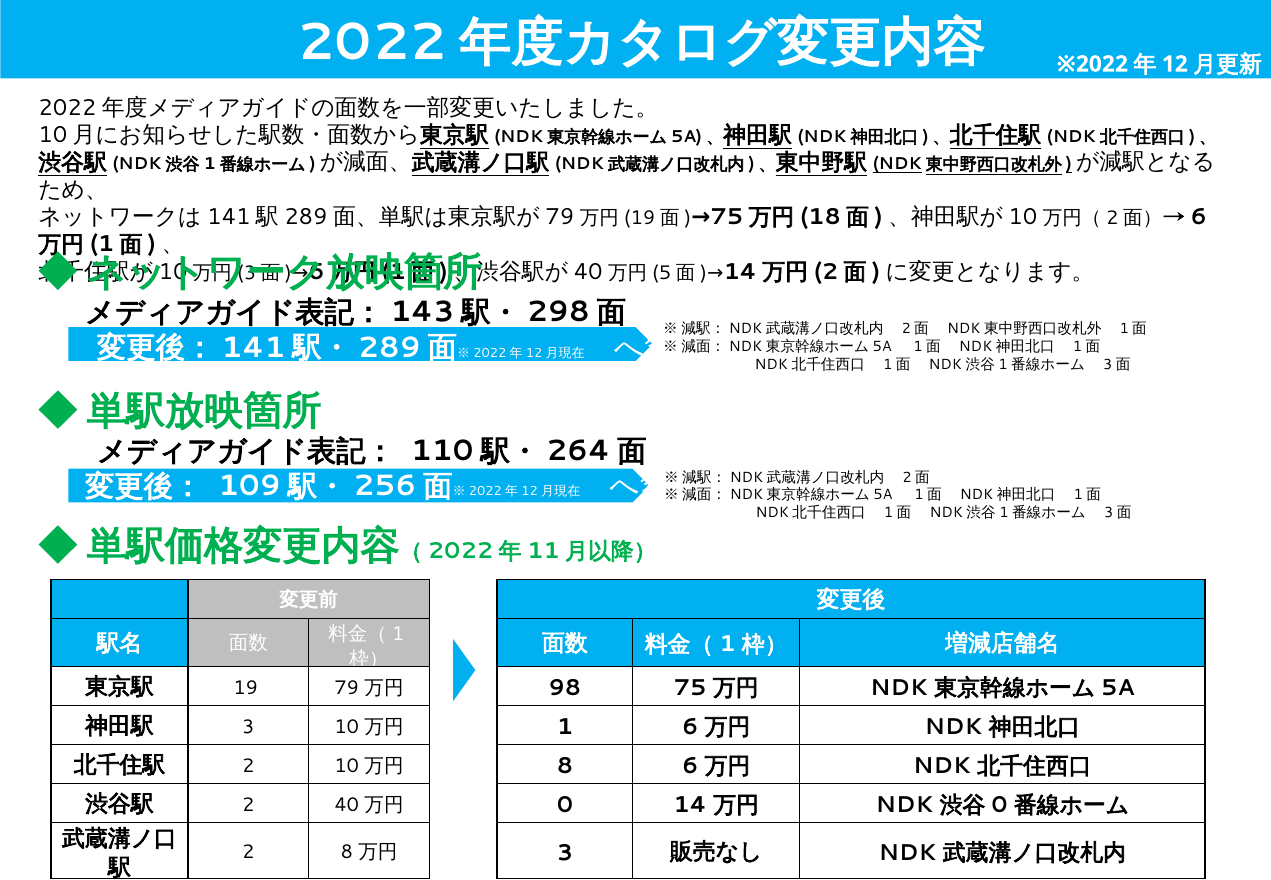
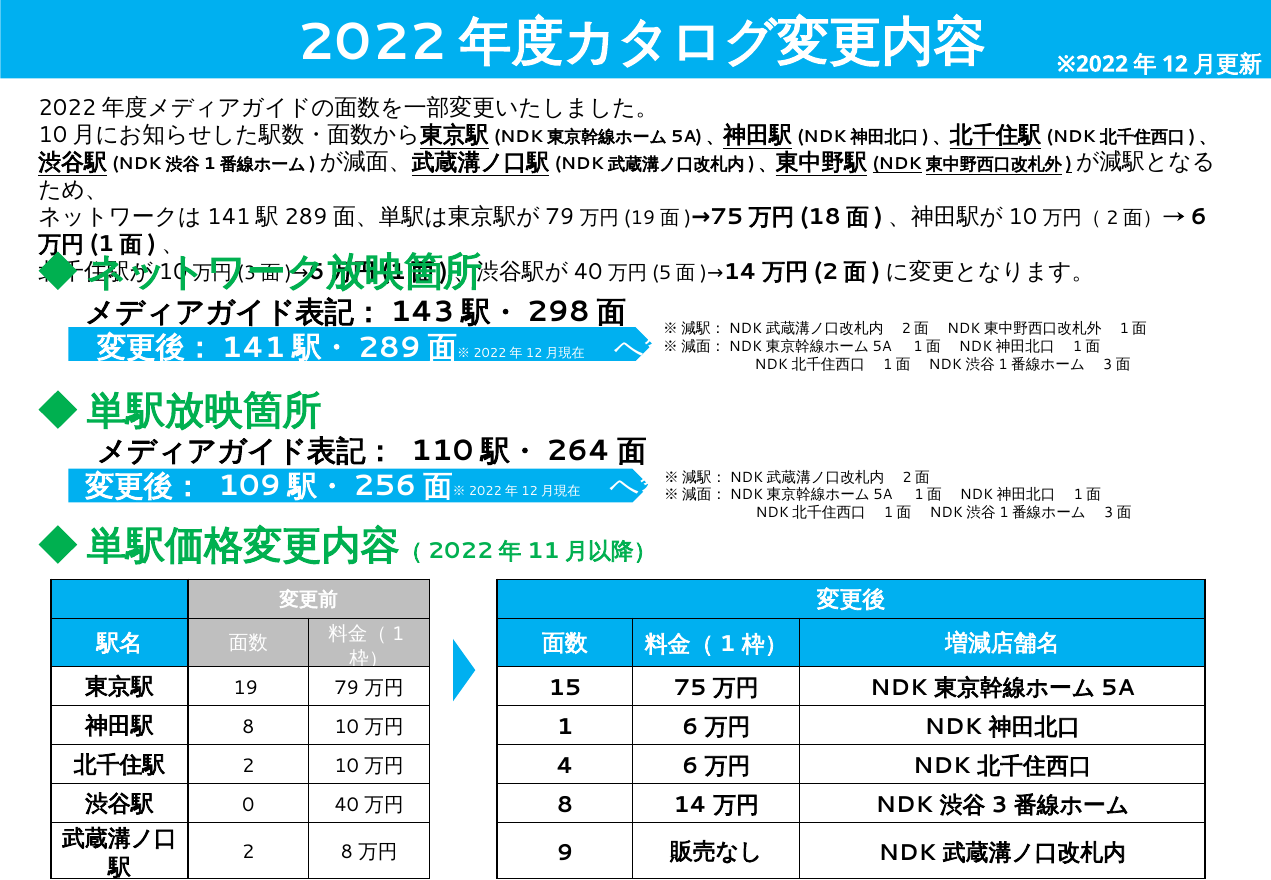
98: 98 -> 15 (565, 688)
3: 3 -> 8 (248, 727)
8: 8 -> 4 (565, 766)
2: 2 -> 0 (248, 805)
0: 0 -> 8 (565, 805)
0: 0 -> 3 (999, 805)
3: 3 -> 9 (565, 853)
